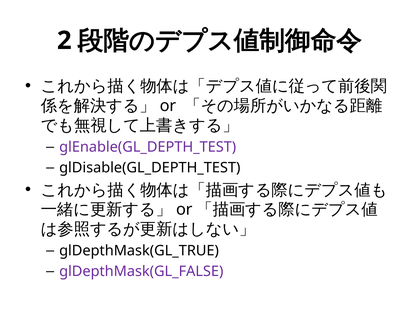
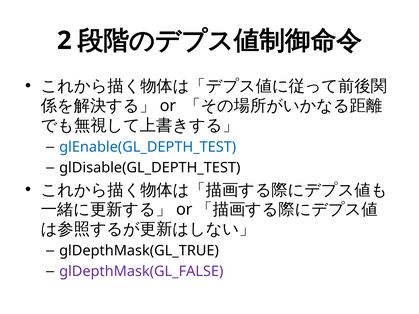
glEnable(GL_DEPTH_TEST colour: purple -> blue (148, 147)
